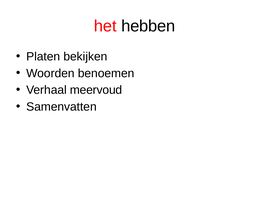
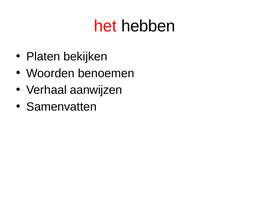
meervoud: meervoud -> aanwijzen (96, 90)
